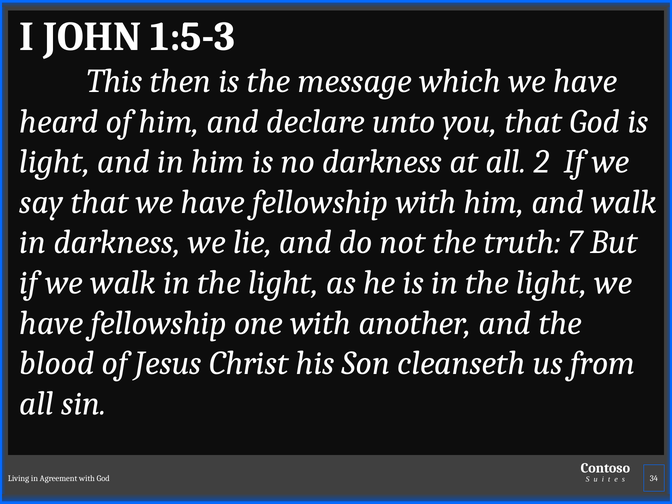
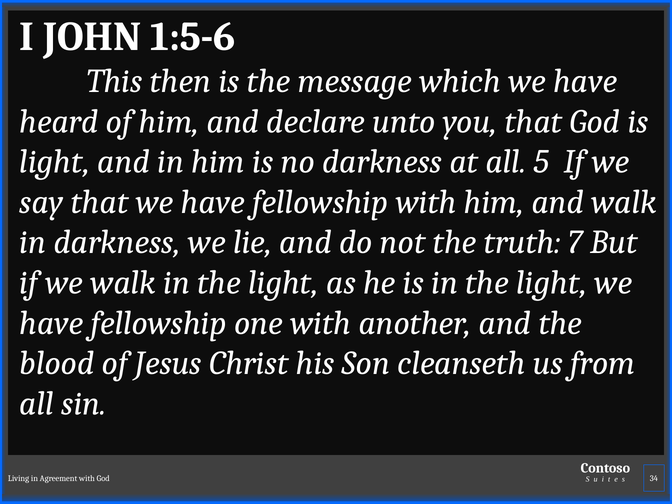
1:5-3: 1:5-3 -> 1:5-6 (193, 37)
2: 2 -> 5 (541, 162)
